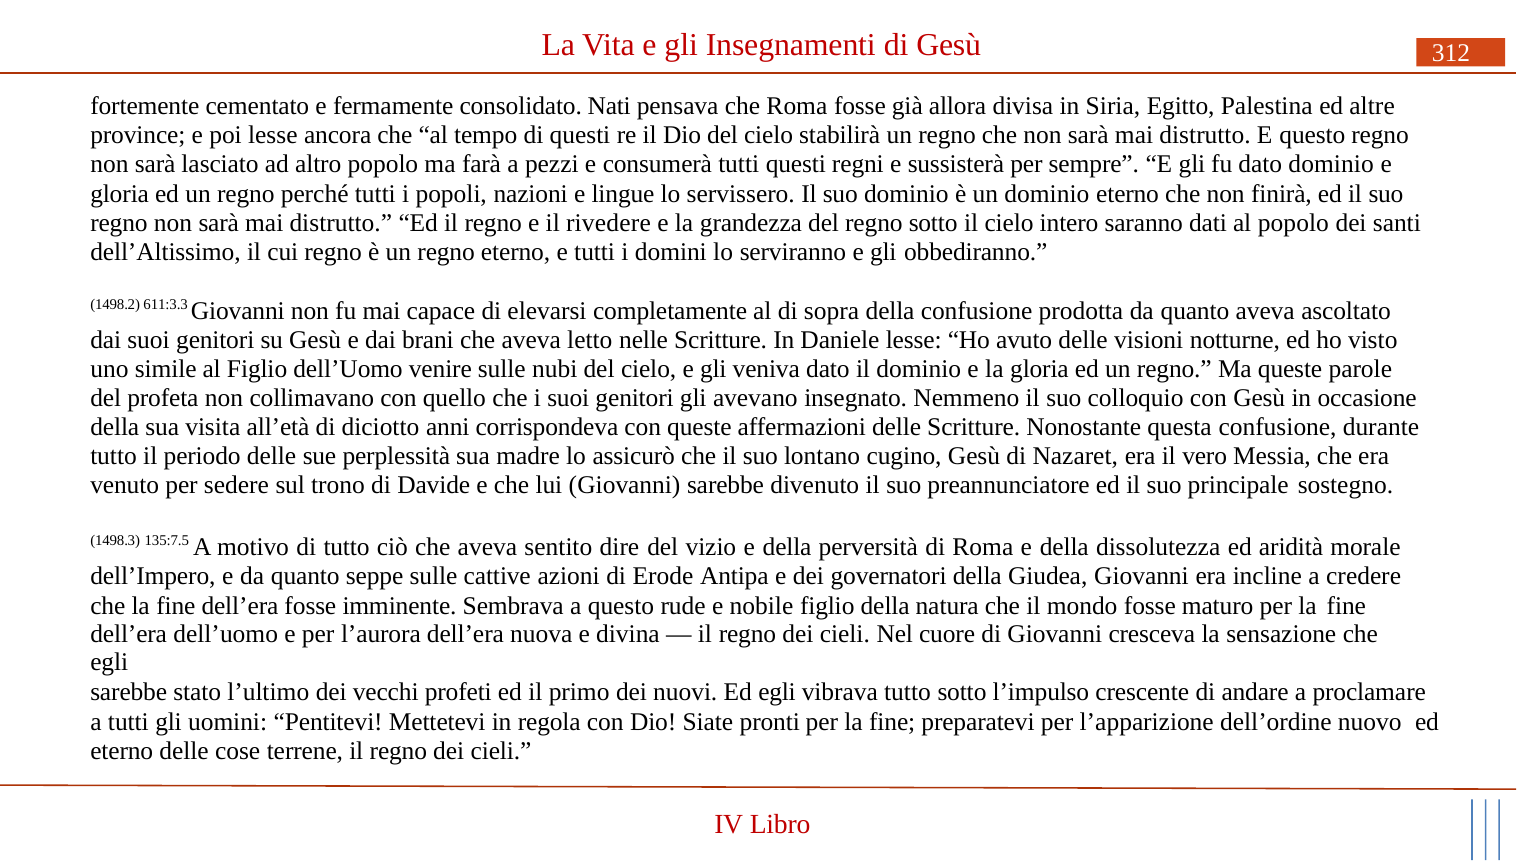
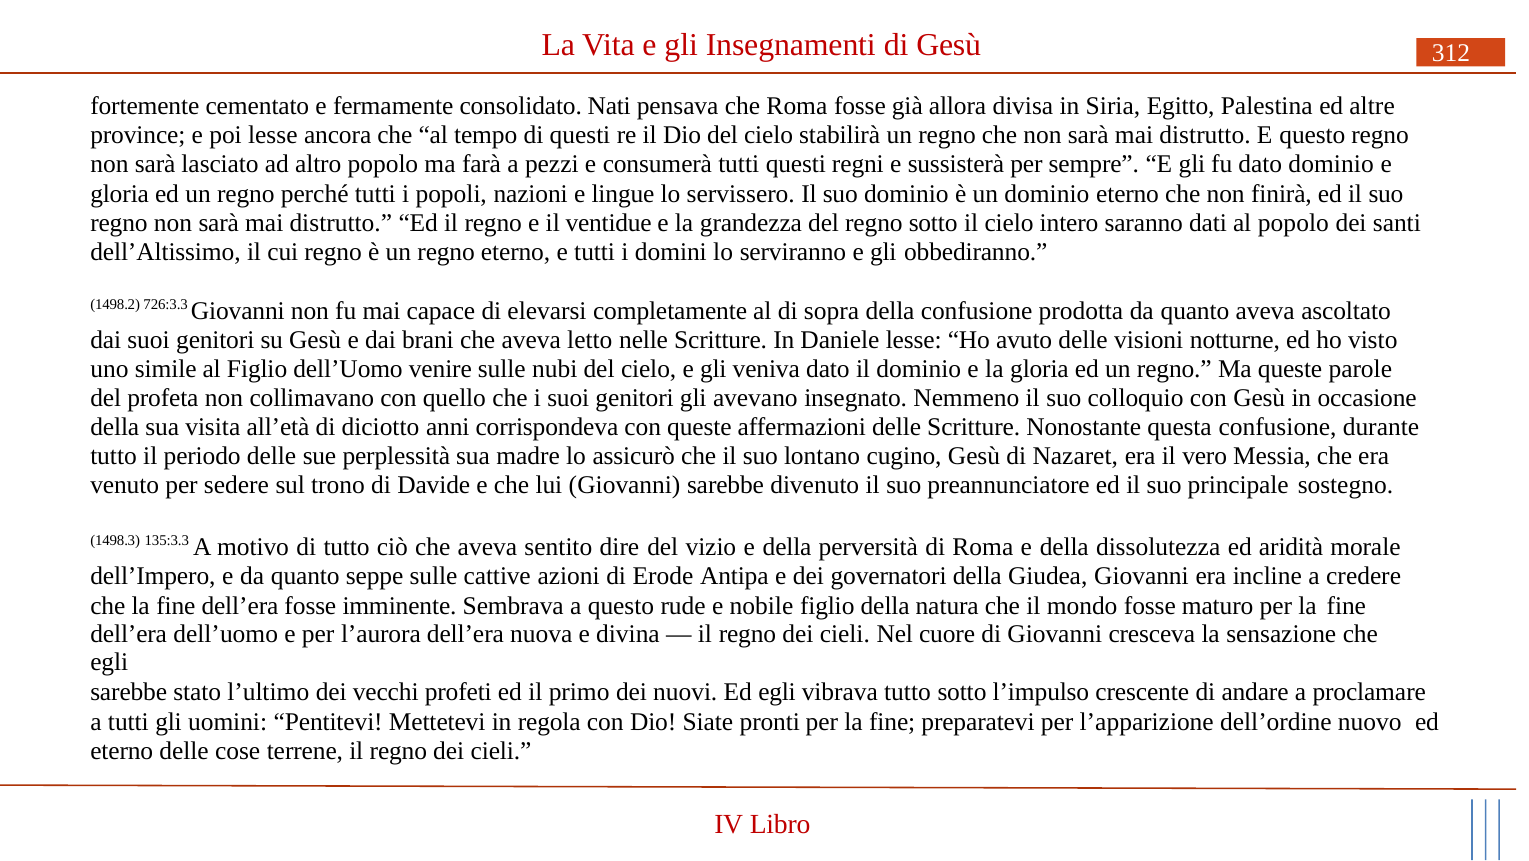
rivedere: rivedere -> ventidue (609, 223)
611:3.3: 611:3.3 -> 726:3.3 (166, 305)
135:7.5: 135:7.5 -> 135:3.3 (167, 541)
